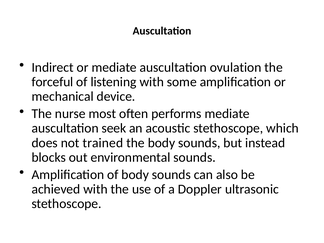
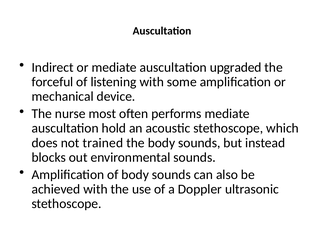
ovulation: ovulation -> upgraded (236, 67)
seek: seek -> hold (114, 128)
